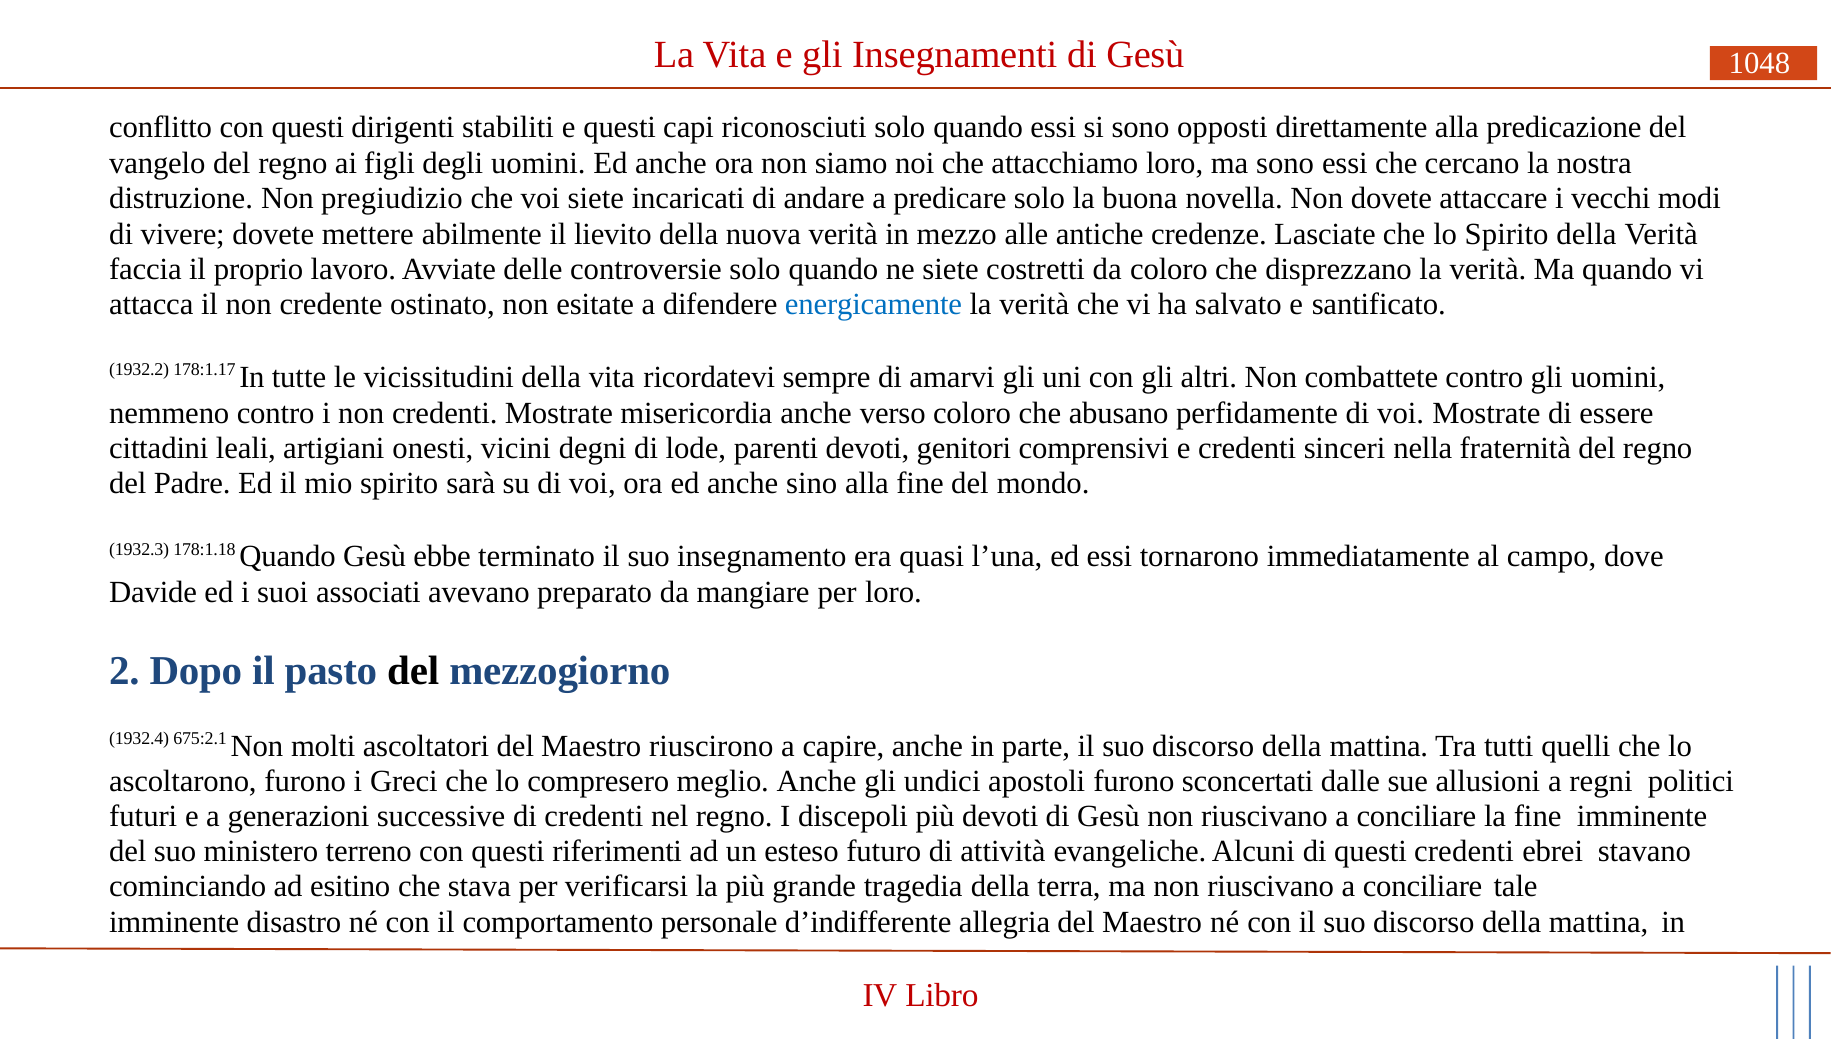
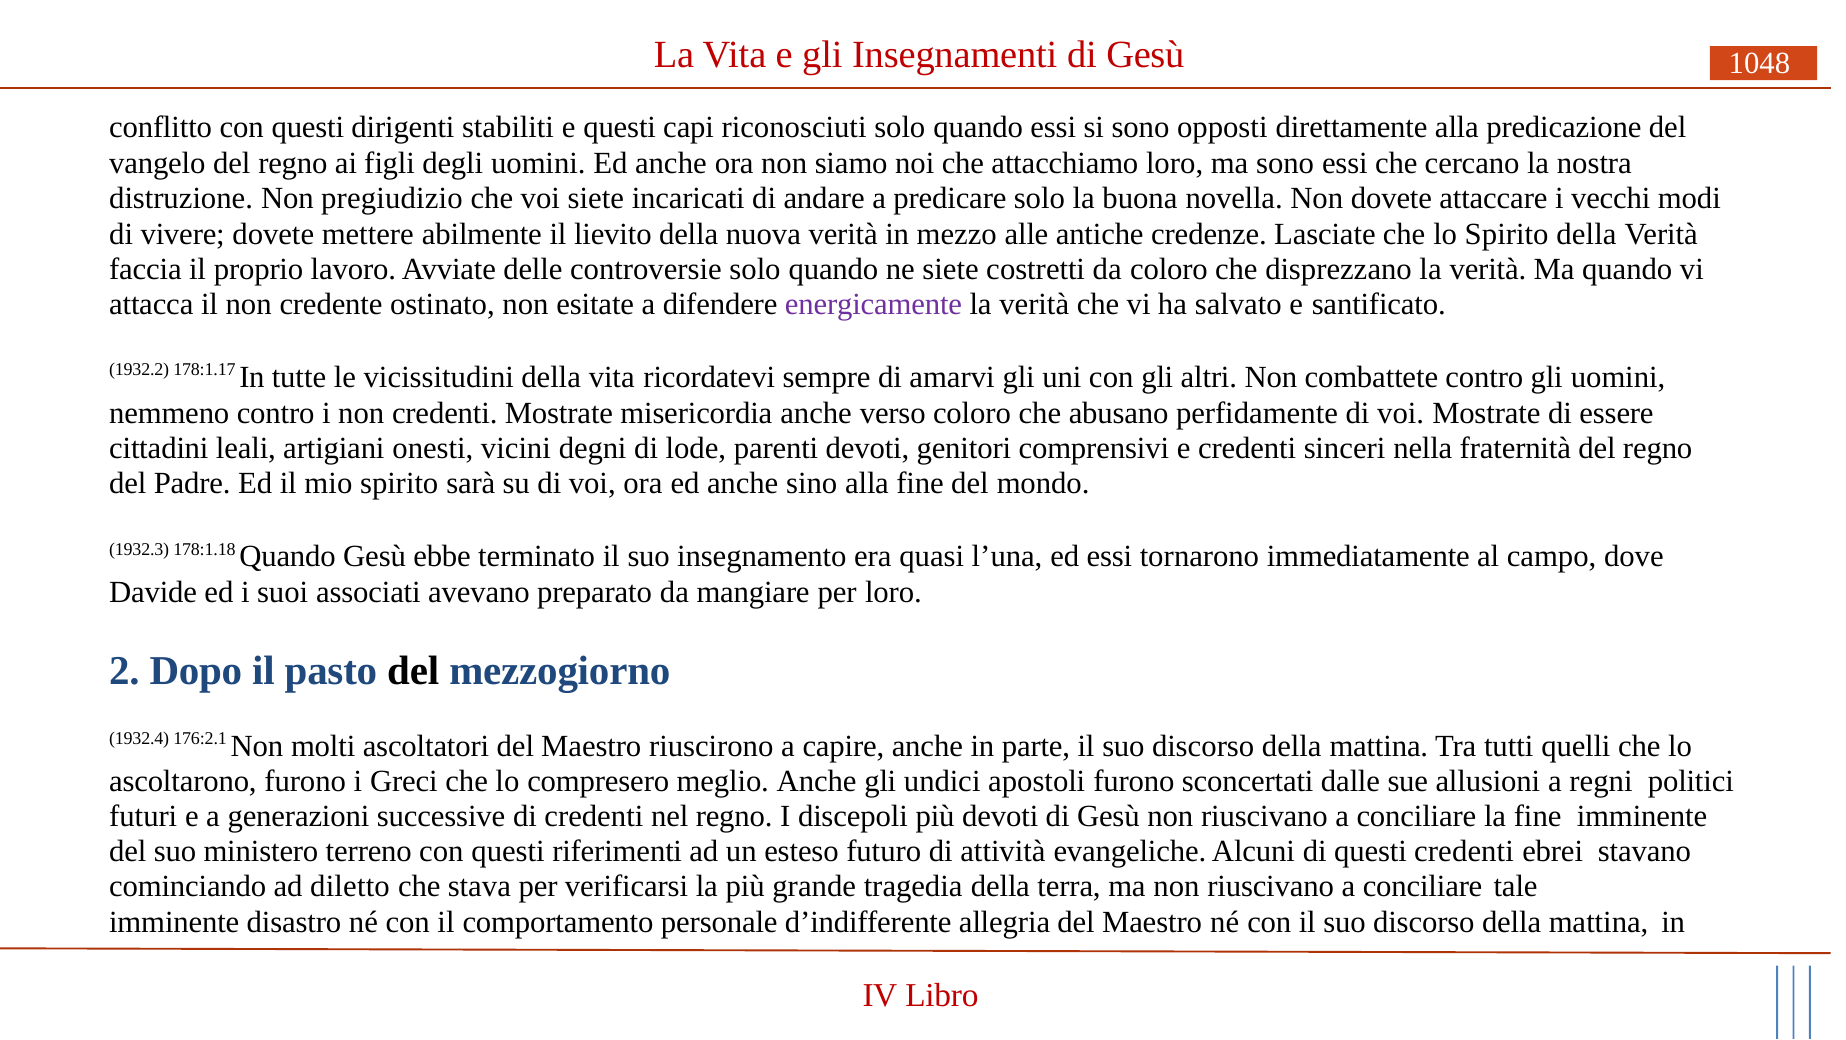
energicamente colour: blue -> purple (873, 305)
675:2.1: 675:2.1 -> 176:2.1 (200, 738)
esitino: esitino -> diletto (350, 886)
